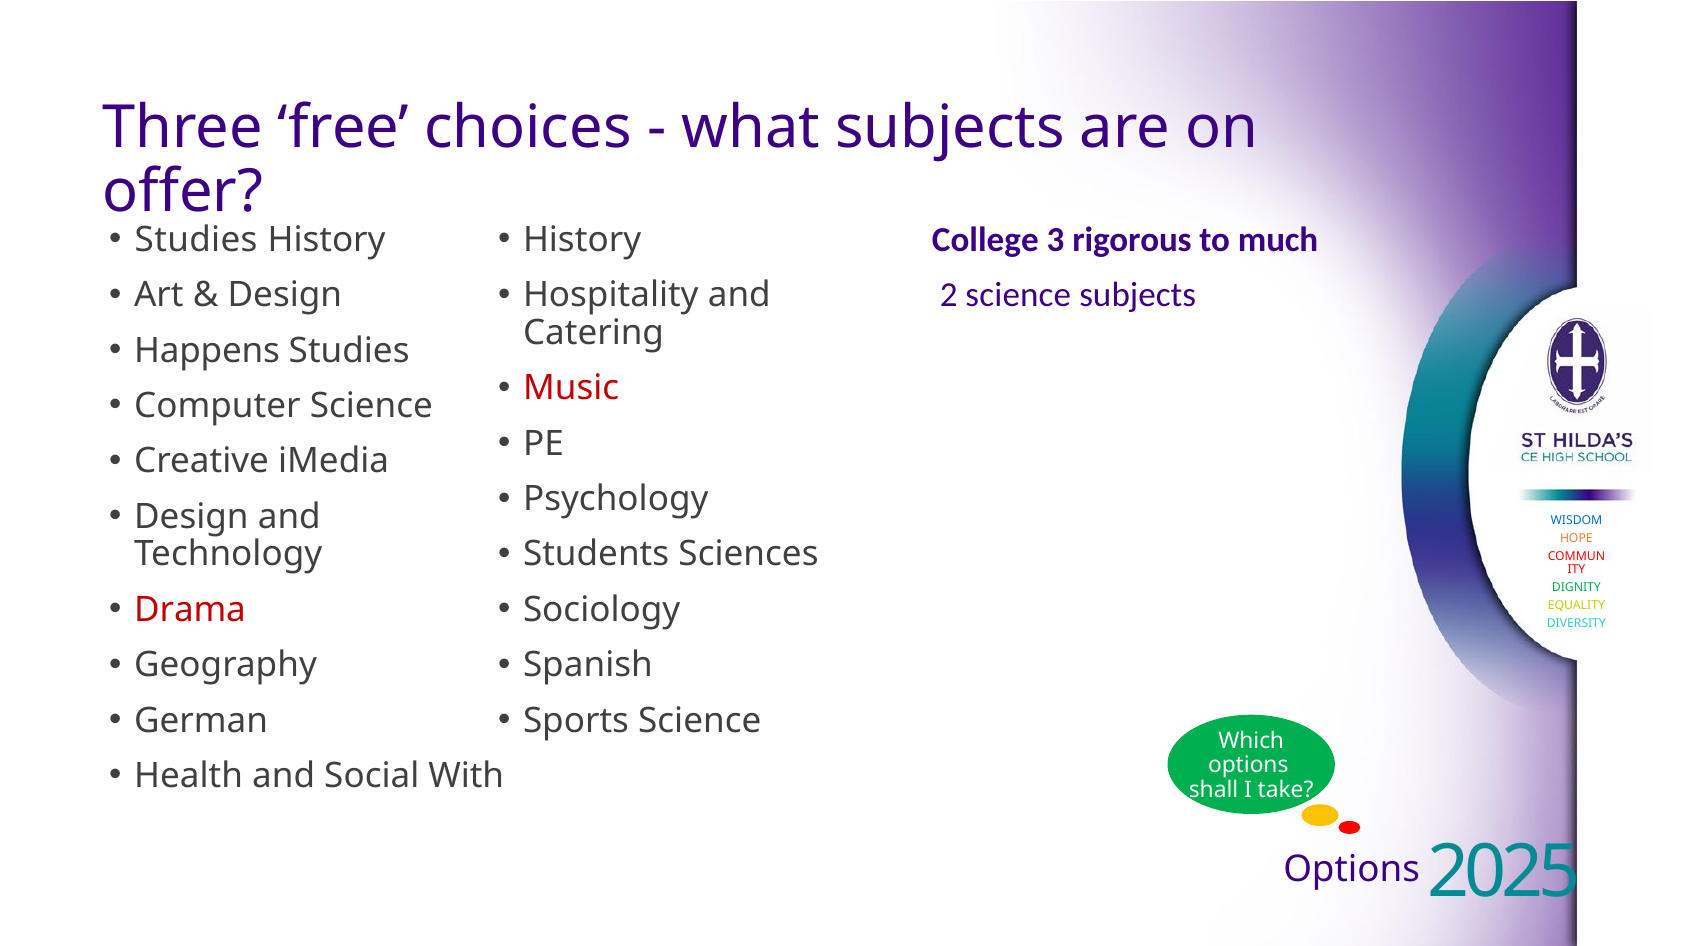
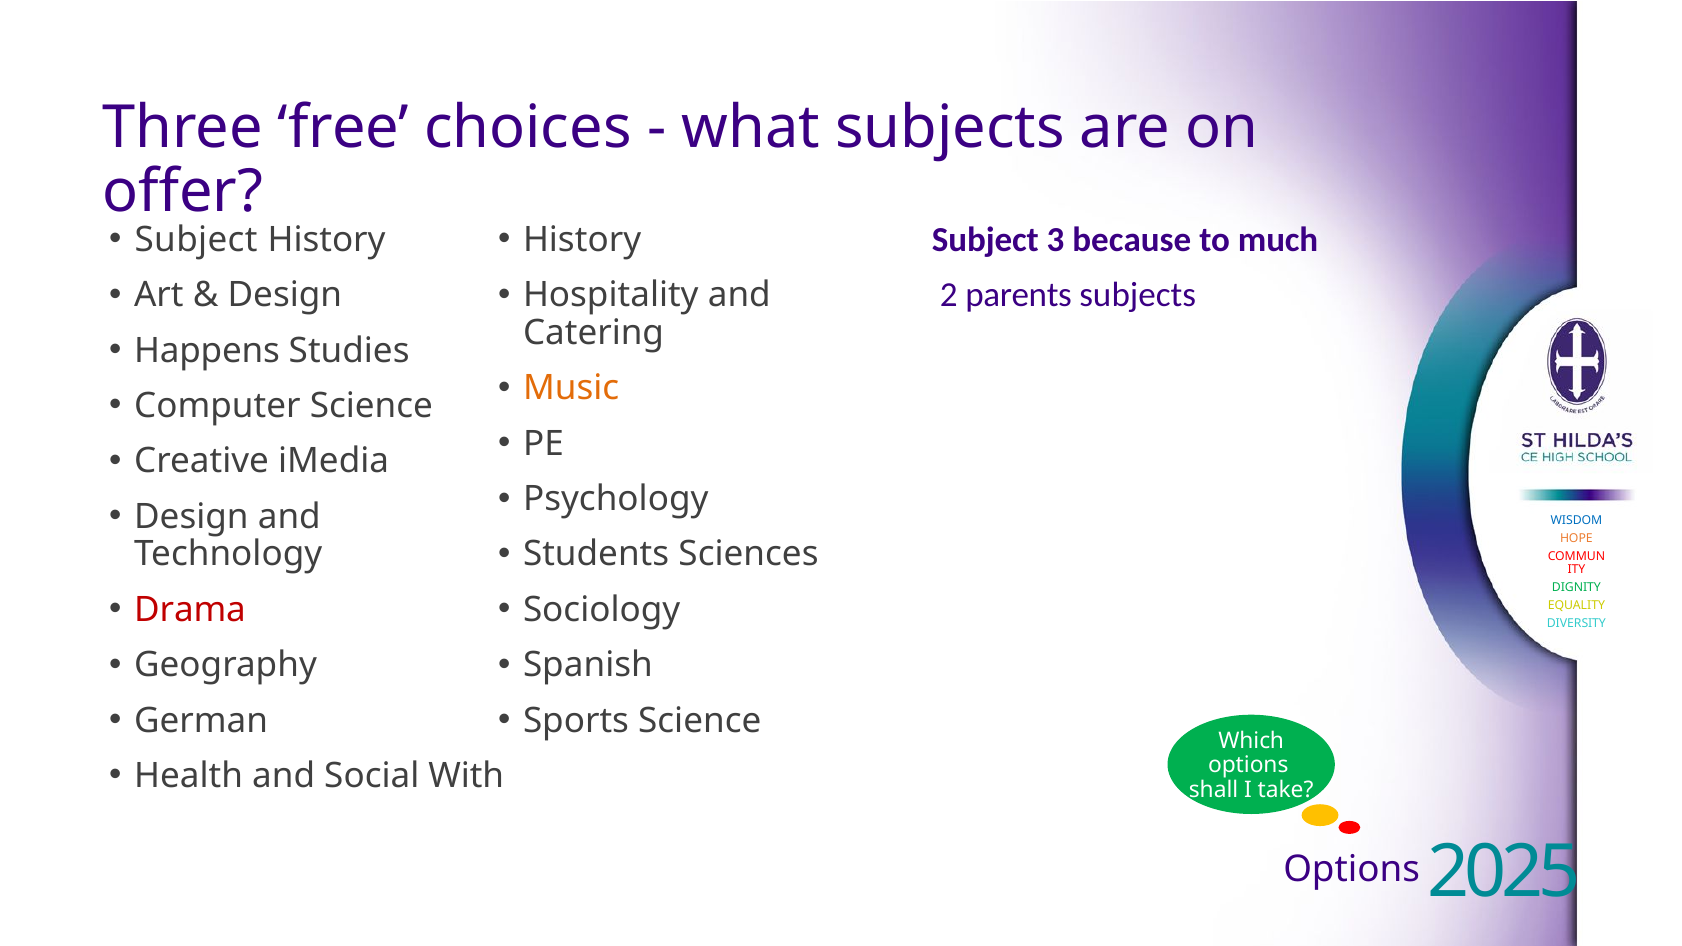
Studies: Studies -> Subject (196, 240)
College: College -> Subject (985, 240)
rigorous: rigorous -> because (1132, 240)
2 science: science -> parents (1019, 295)
Music colour: red -> orange (571, 388)
